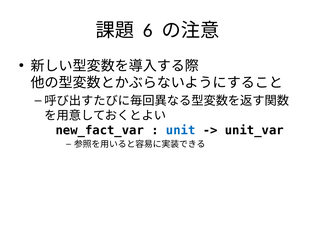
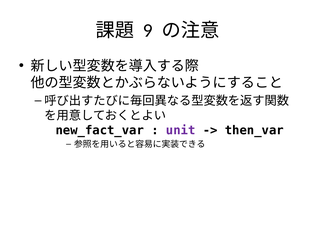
6: 6 -> 9 (148, 30)
unit colour: blue -> purple (181, 130)
unit_var: unit_var -> then_var (254, 130)
